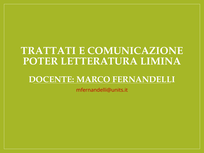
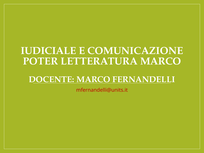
TRATTATI: TRATTATI -> IUDICIALE (48, 51)
LETTERATURA LIMINA: LIMINA -> MARCO (161, 61)
